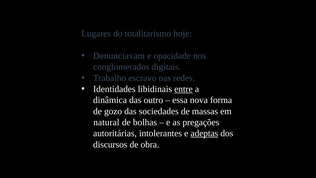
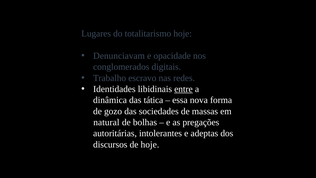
outro: outro -> tática (153, 100)
adeptas underline: present -> none (204, 133)
de obra: obra -> hoje (150, 144)
